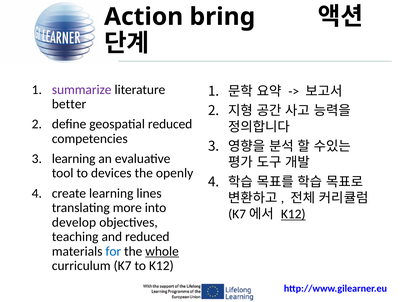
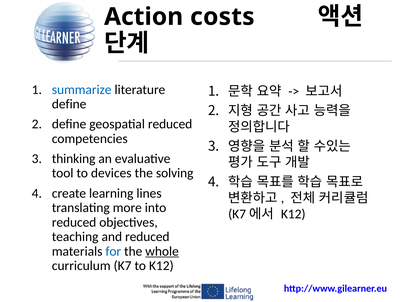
bring: bring -> costs (222, 17)
summarize colour: purple -> blue (82, 90)
better: better -> define (69, 104)
learning: learning -> thinking (74, 159)
openly: openly -> solving (175, 173)
K12 underline: present -> none (293, 214)
develop: develop -> reduced (74, 222)
